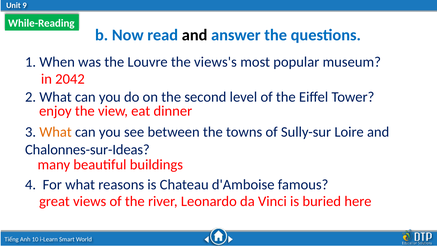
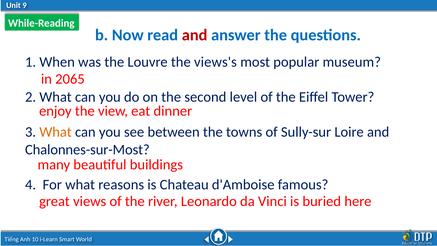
and colour: black -> red (195, 35)
2042: 2042 -> 2065 (70, 79)
Chalonnes-sur-Ideas: Chalonnes-sur-Ideas -> Chalonnes-sur-Most (87, 149)
